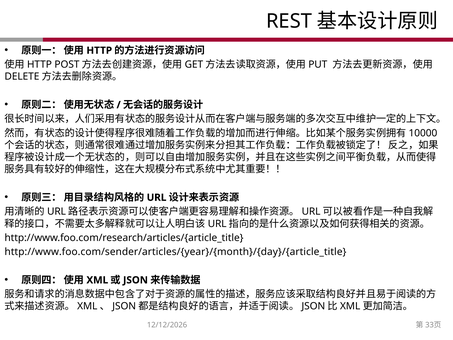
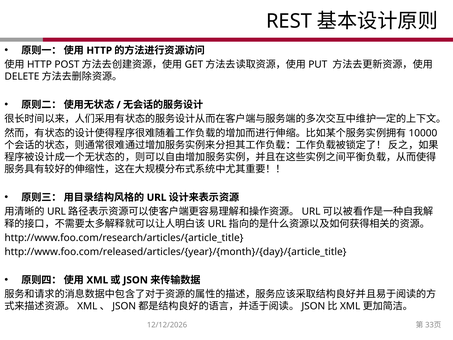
http://www.foo.com/sender/articles/{year}/{month}/{day}/{article_title: http://www.foo.com/sender/articles/{year}/{month}/{day}/{article_title -> http://www.foo.com/released/articles/{year}/{month}/{day}/{article_title (176, 252)
